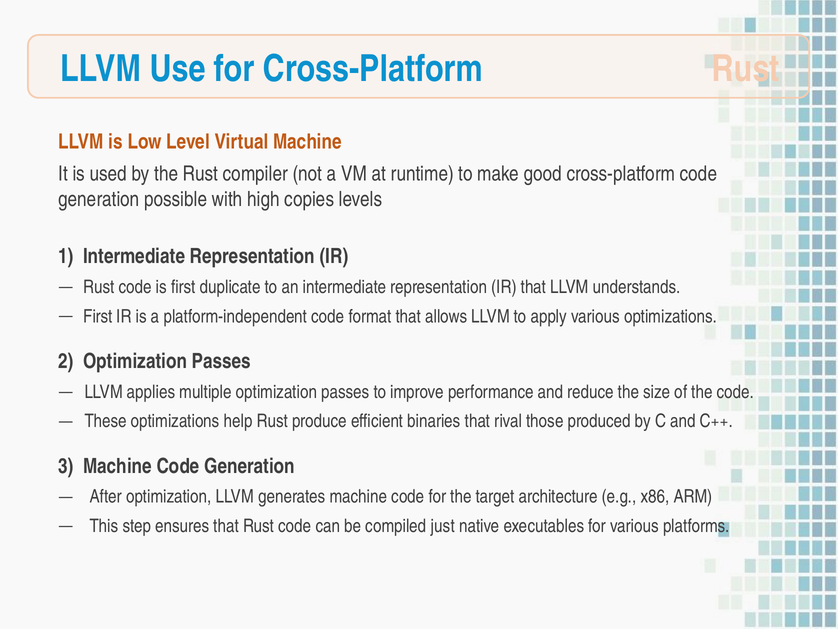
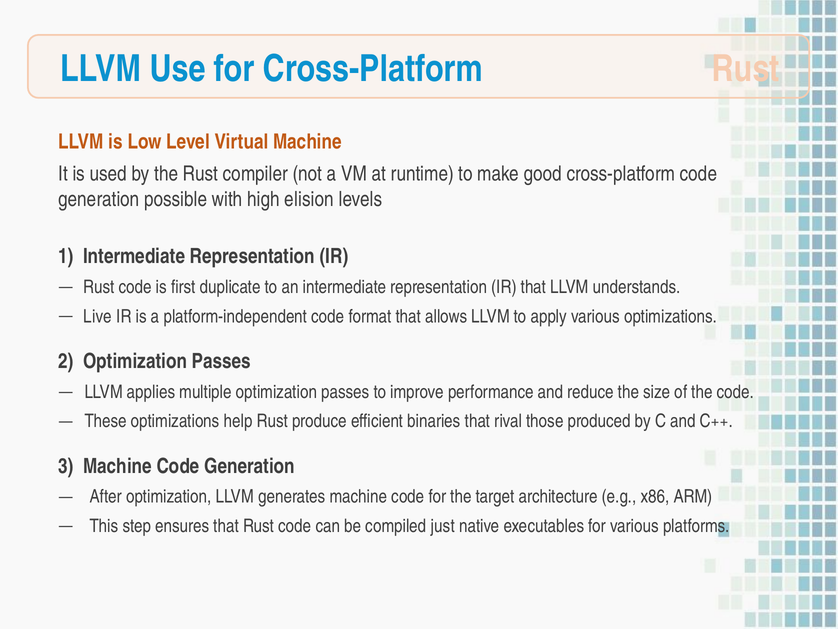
copies: copies -> elision (309, 199)
First: First -> Live (98, 316)
